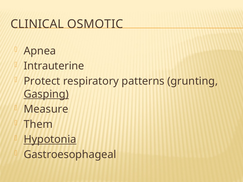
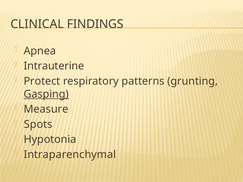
OSMOTIC: OSMOTIC -> FINDINGS (95, 24)
Them: Them -> Spots (38, 124)
Hypotonia underline: present -> none (50, 140)
Gastroesophageal: Gastroesophageal -> Intraparenchymal (70, 155)
